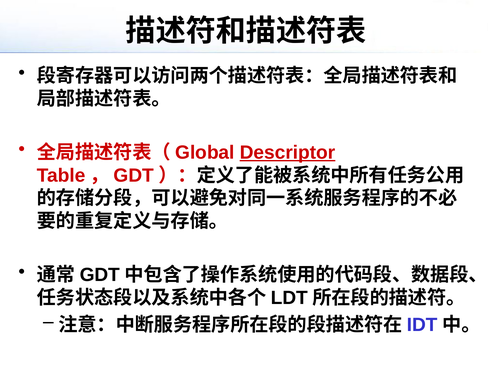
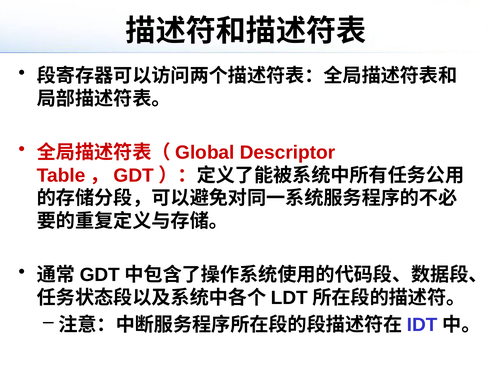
Descriptor underline: present -> none (288, 152)
